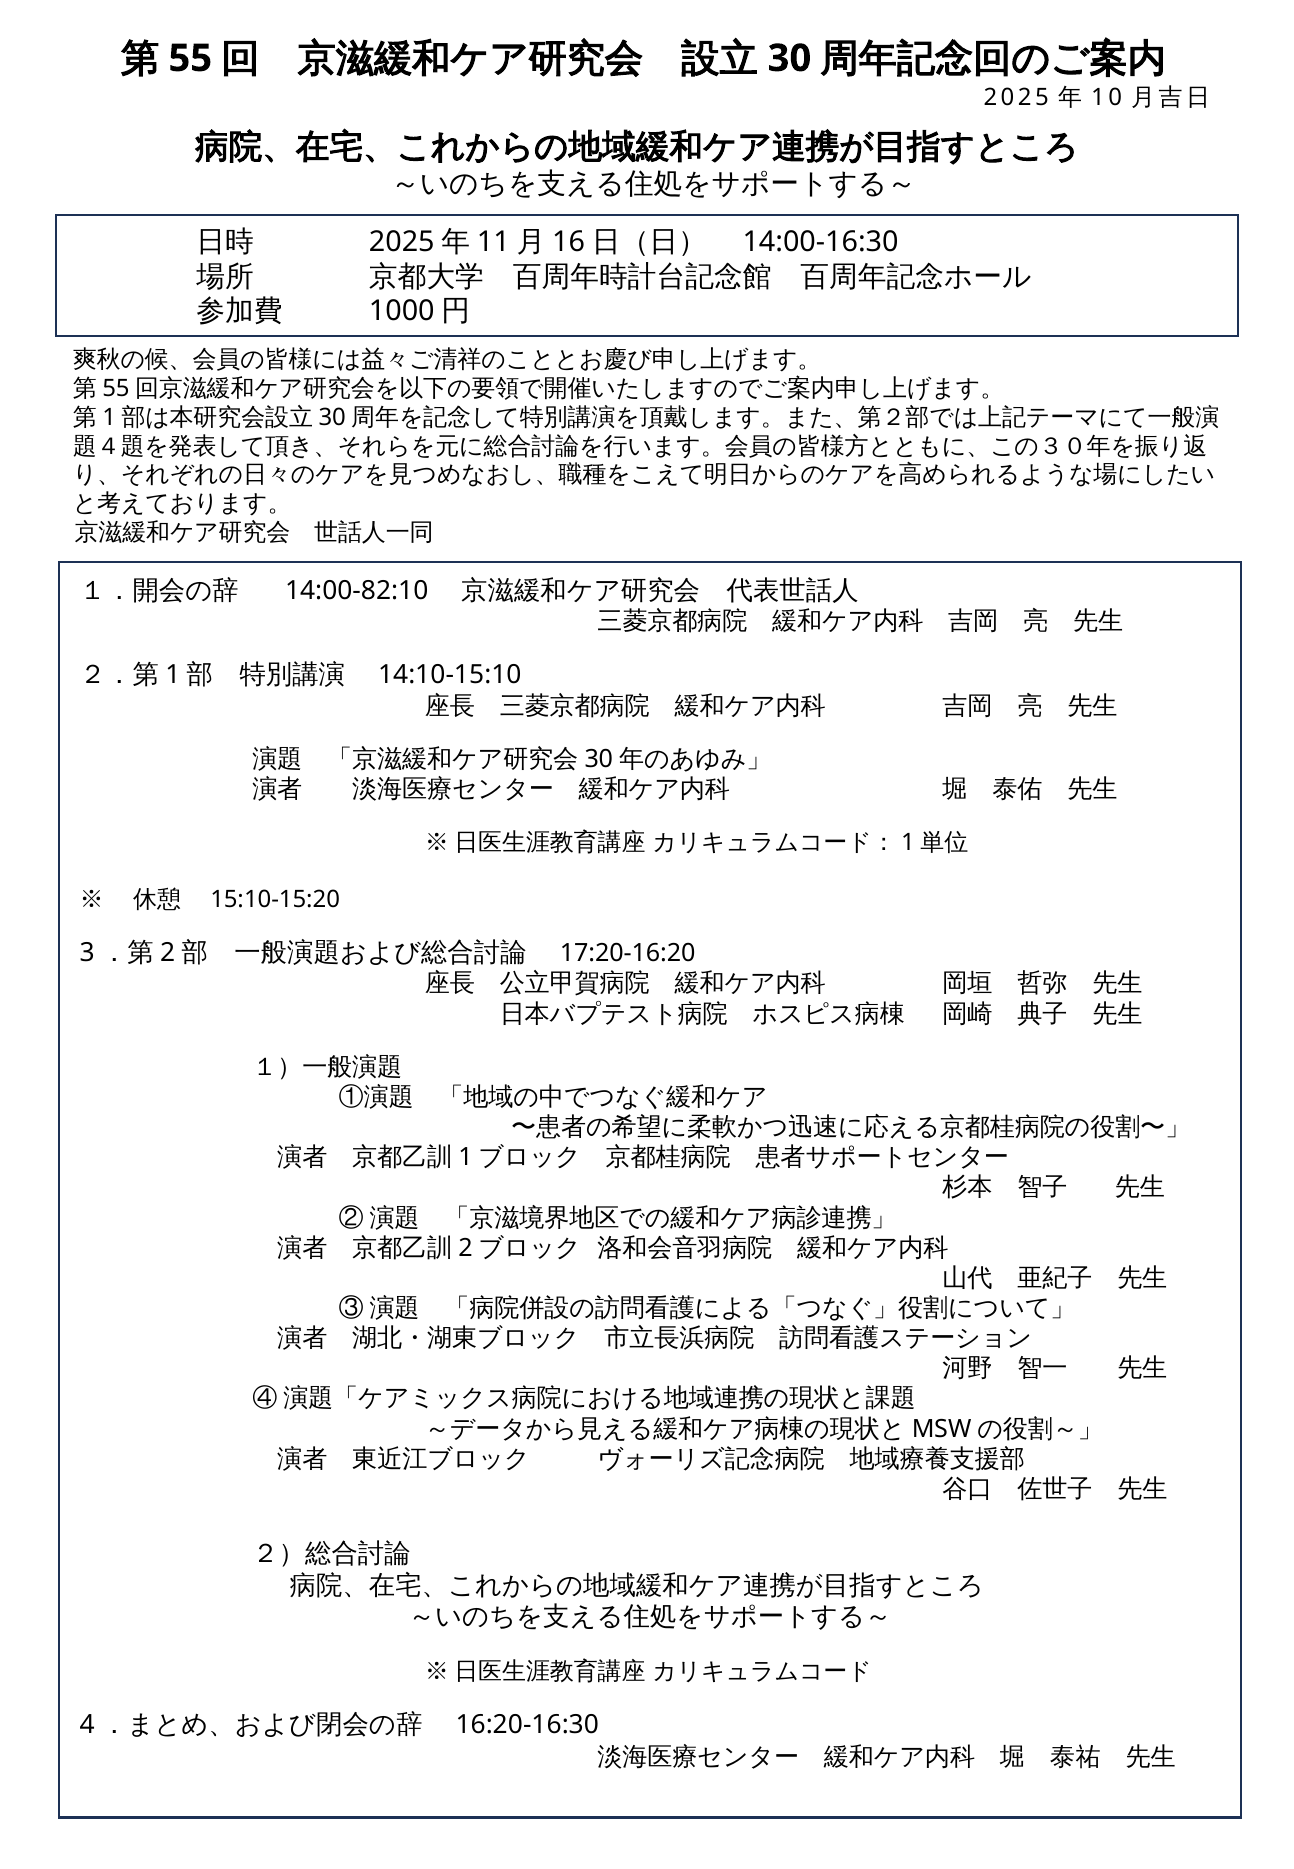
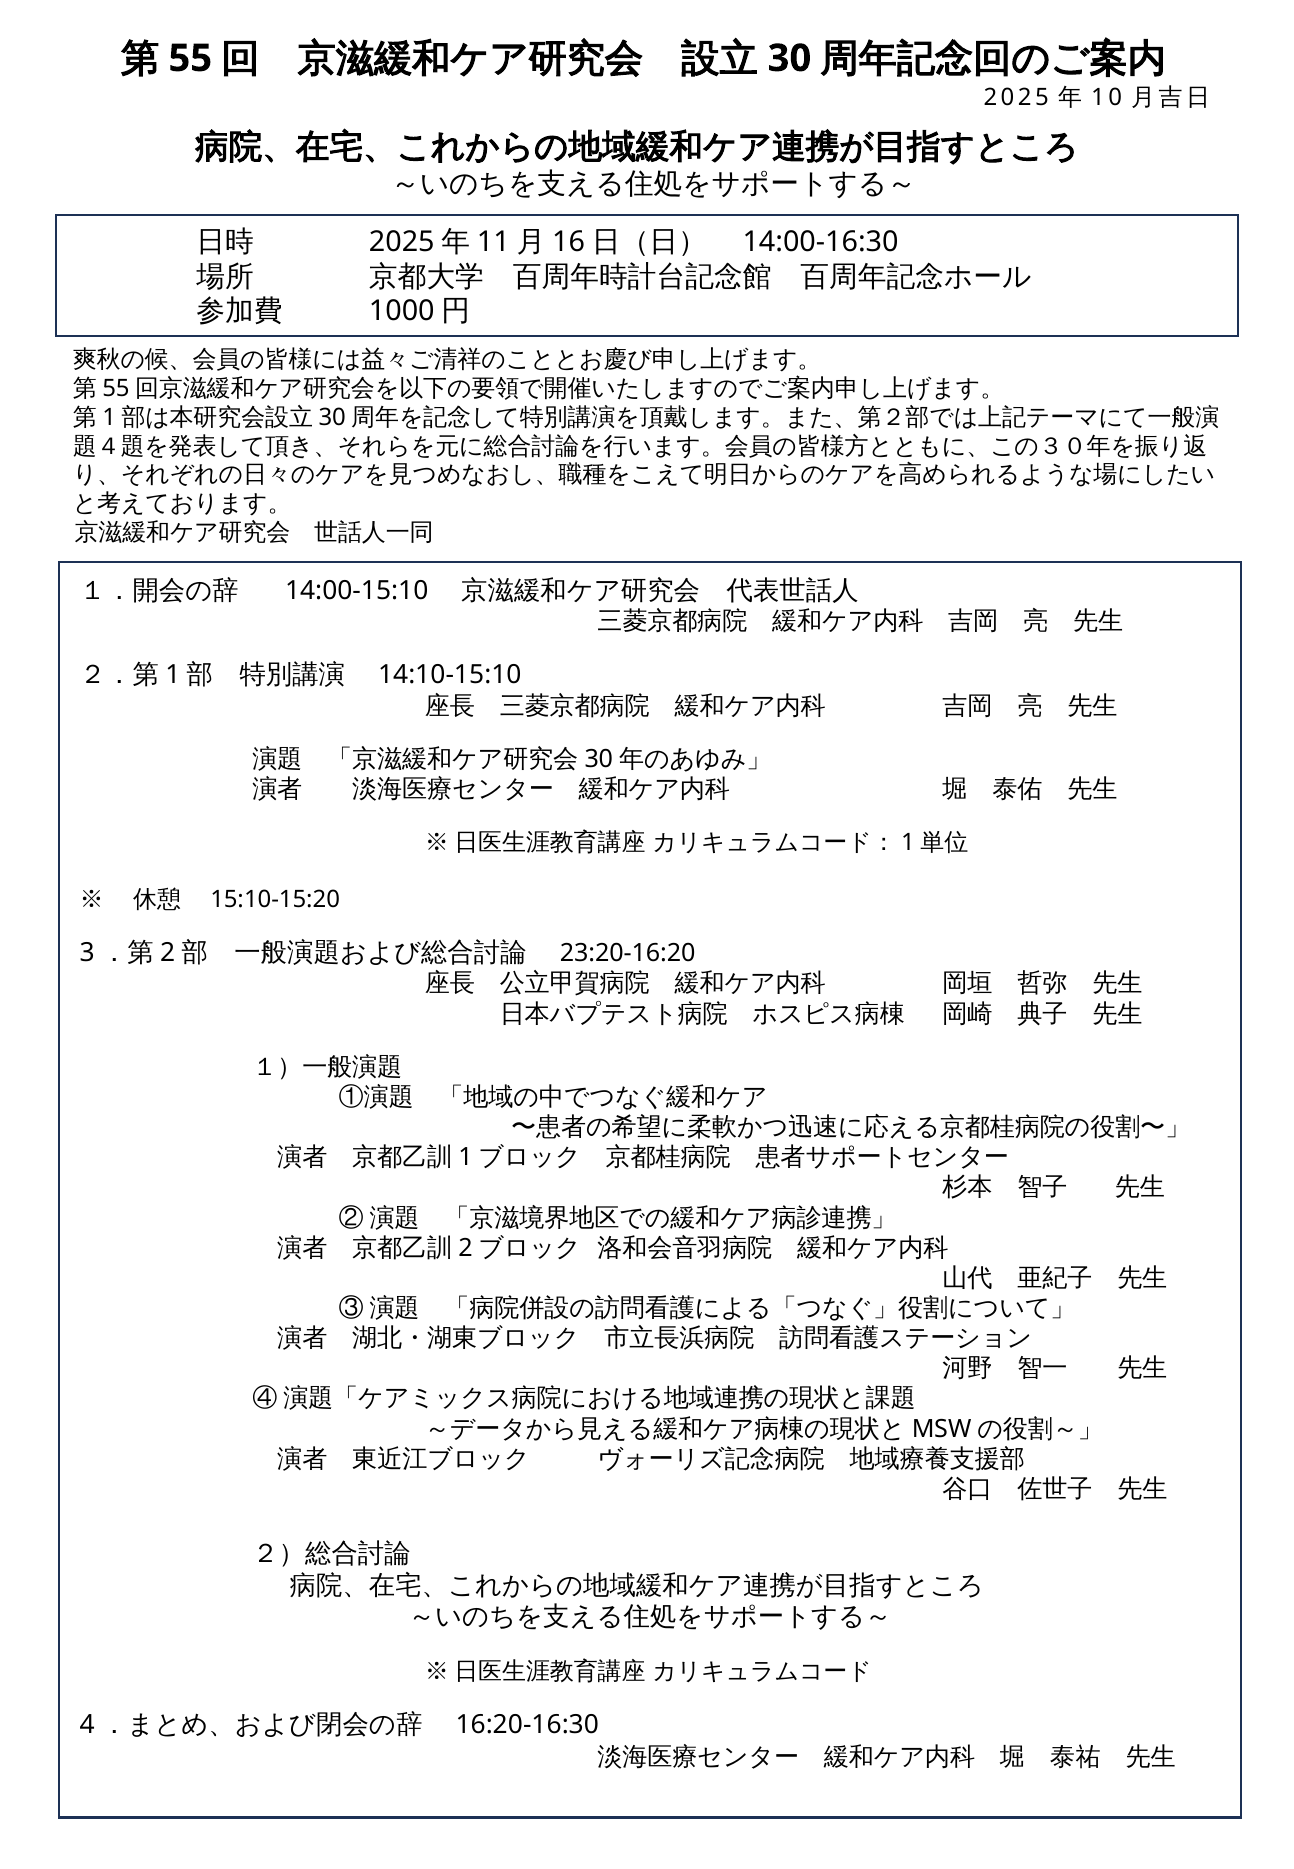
14:00-82:10: 14:00-82:10 -> 14:00-15:10 (357, 590)
17:20-16:20: 17:20-16:20 -> 23:20-16:20 (628, 953)
